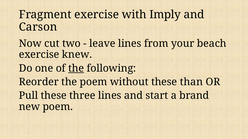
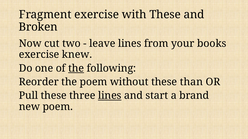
with Imply: Imply -> These (165, 15)
Carson: Carson -> Broken (38, 27)
beach: beach -> books (212, 44)
lines underline: none -> present (110, 96)
